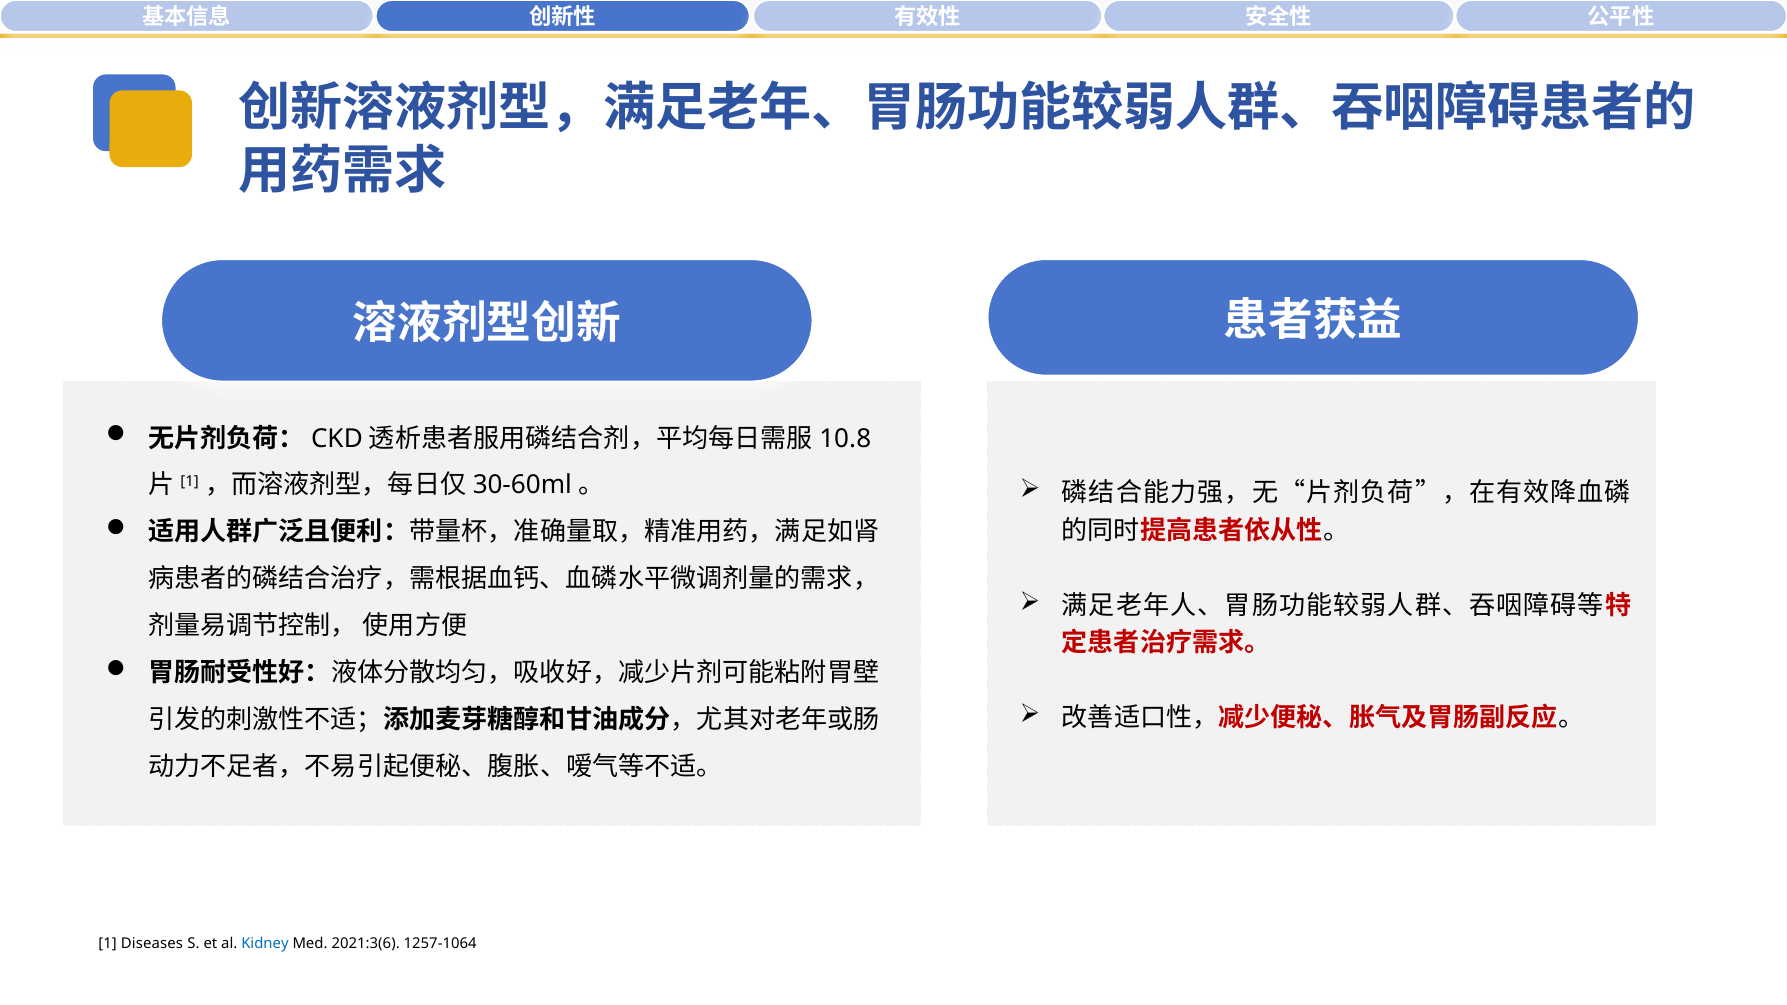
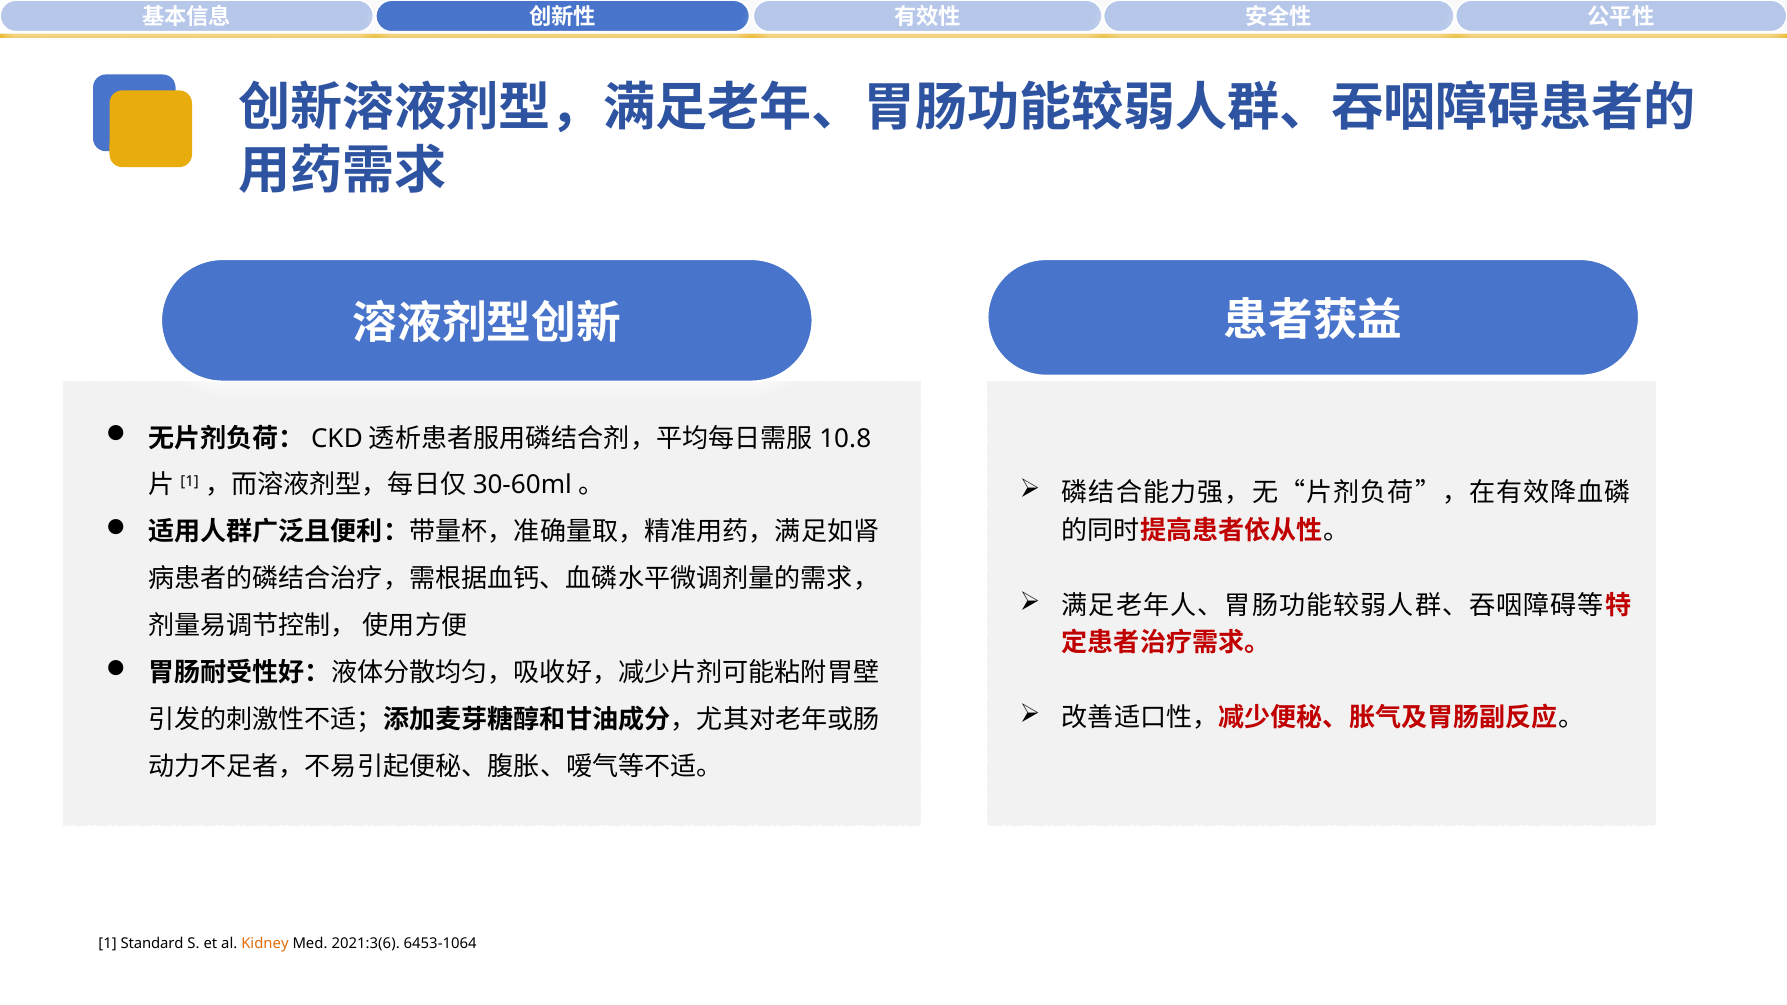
Diseases: Diseases -> Standard (152, 944)
Kidney colour: blue -> orange (265, 944)
1257-1064: 1257-1064 -> 6453-1064 (440, 944)
